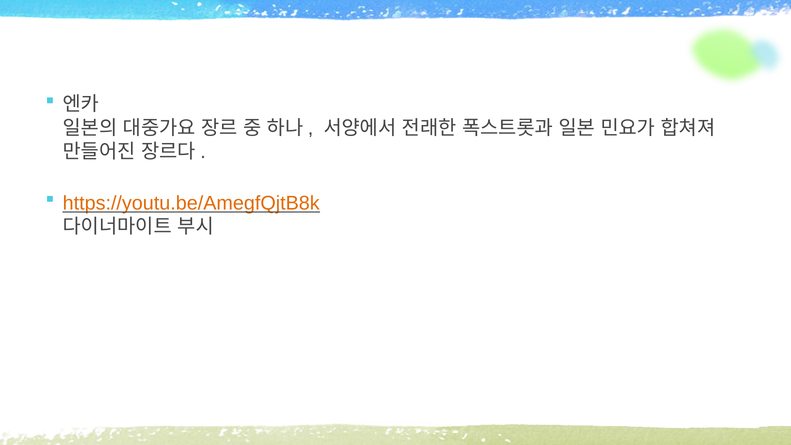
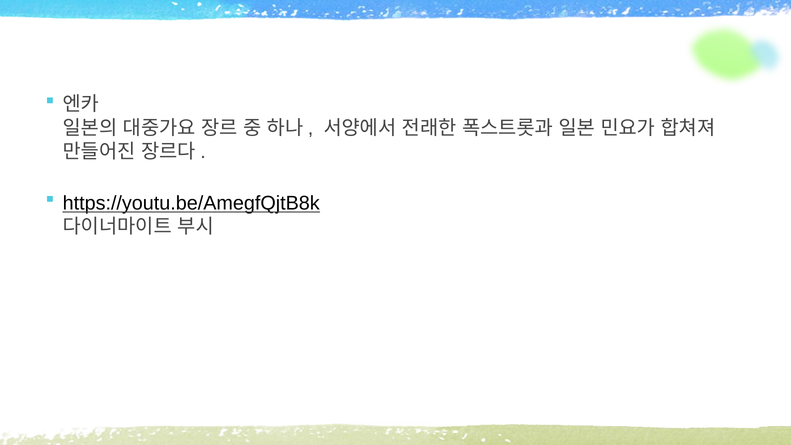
https://youtu.be/AmegfQjtB8k colour: orange -> black (191, 203)
